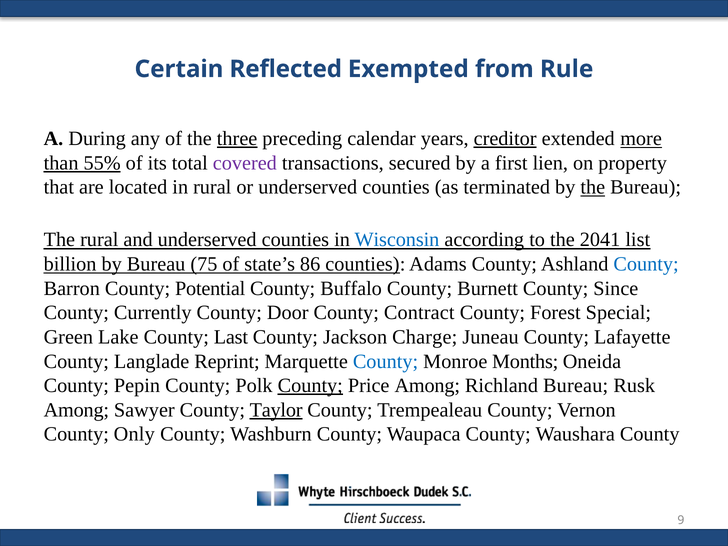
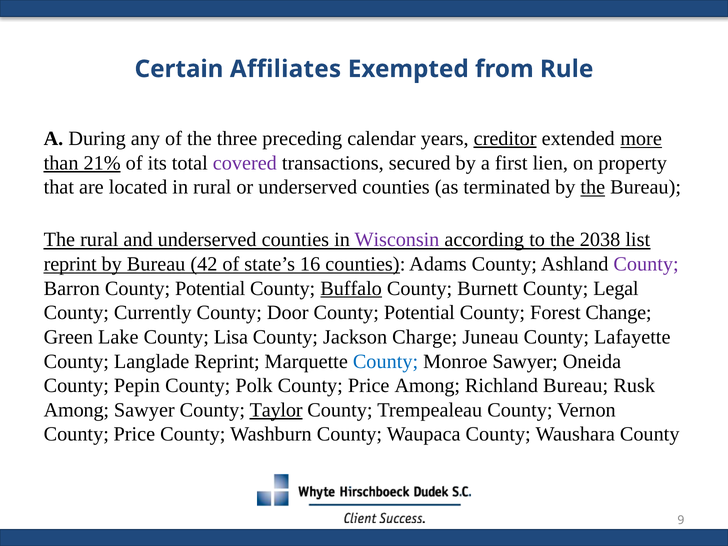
Reflected: Reflected -> Affiliates (286, 69)
three underline: present -> none (237, 139)
55%: 55% -> 21% (102, 163)
Wisconsin colour: blue -> purple (397, 240)
2041: 2041 -> 2038 (600, 240)
billion: billion -> reprint (70, 264)
75: 75 -> 42 (204, 264)
86: 86 -> 16 (310, 264)
County colour: blue -> purple (646, 264)
Buffalo underline: none -> present (351, 288)
Since: Since -> Legal (616, 288)
Door County Contract: Contract -> Potential (419, 313)
Special: Special -> Change (618, 313)
Last: Last -> Lisa (231, 337)
Monroe Months: Months -> Sawyer (525, 361)
County underline: present -> none (310, 386)
Only: Only -> Price (134, 434)
